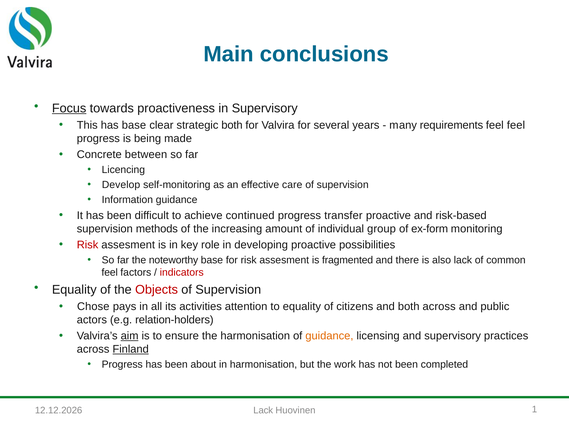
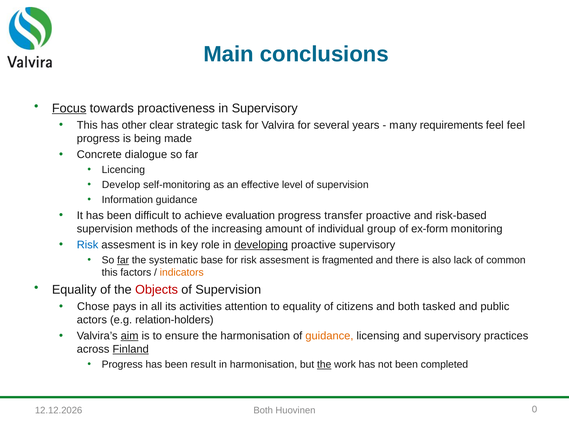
has base: base -> other (134, 125)
strategic both: both -> task (232, 125)
between: between -> dialogue (146, 155)
care: care -> level (292, 185)
continued: continued -> evaluation (250, 215)
Risk colour: red -> blue (88, 245)
developing underline: none -> present (261, 245)
proactive possibilities: possibilities -> supervisory (367, 245)
far underline: none -> present (123, 260)
noteworthy: noteworthy -> systematic (173, 260)
feel: feel -> this (110, 272)
indicators colour: red -> orange (182, 272)
both across: across -> tasked (439, 306)
about: about -> result (203, 364)
the underline: none -> present (324, 364)
Lack: Lack -> Both (263, 410)
1: 1 -> 0 (534, 409)
